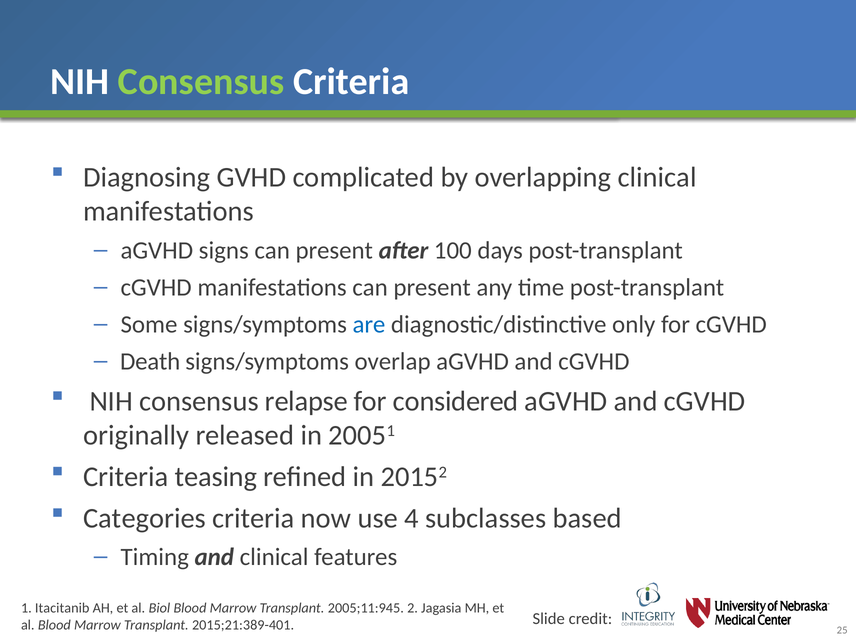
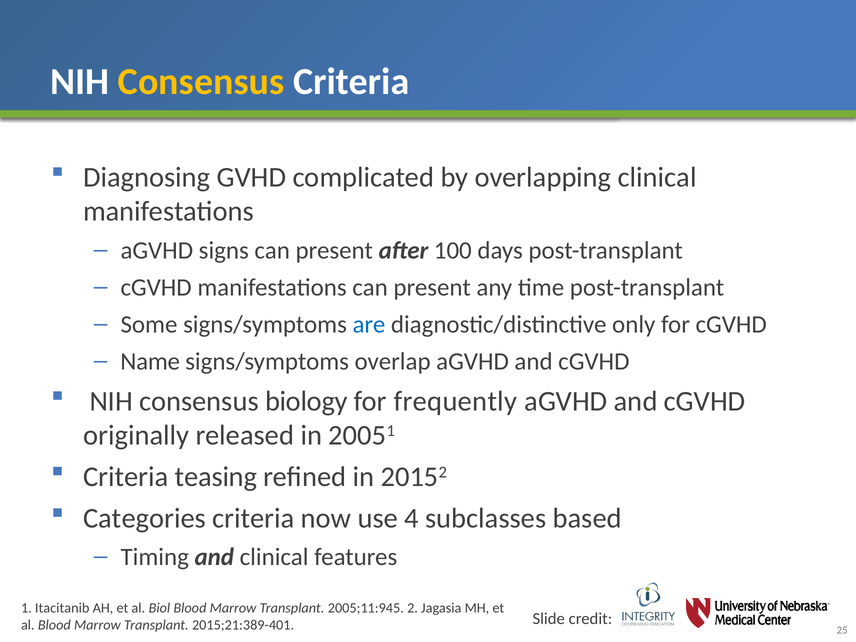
Consensus colour: light green -> yellow (201, 82)
Death: Death -> Name (150, 362)
relapse: relapse -> biology (306, 401)
considered: considered -> frequently (455, 401)
